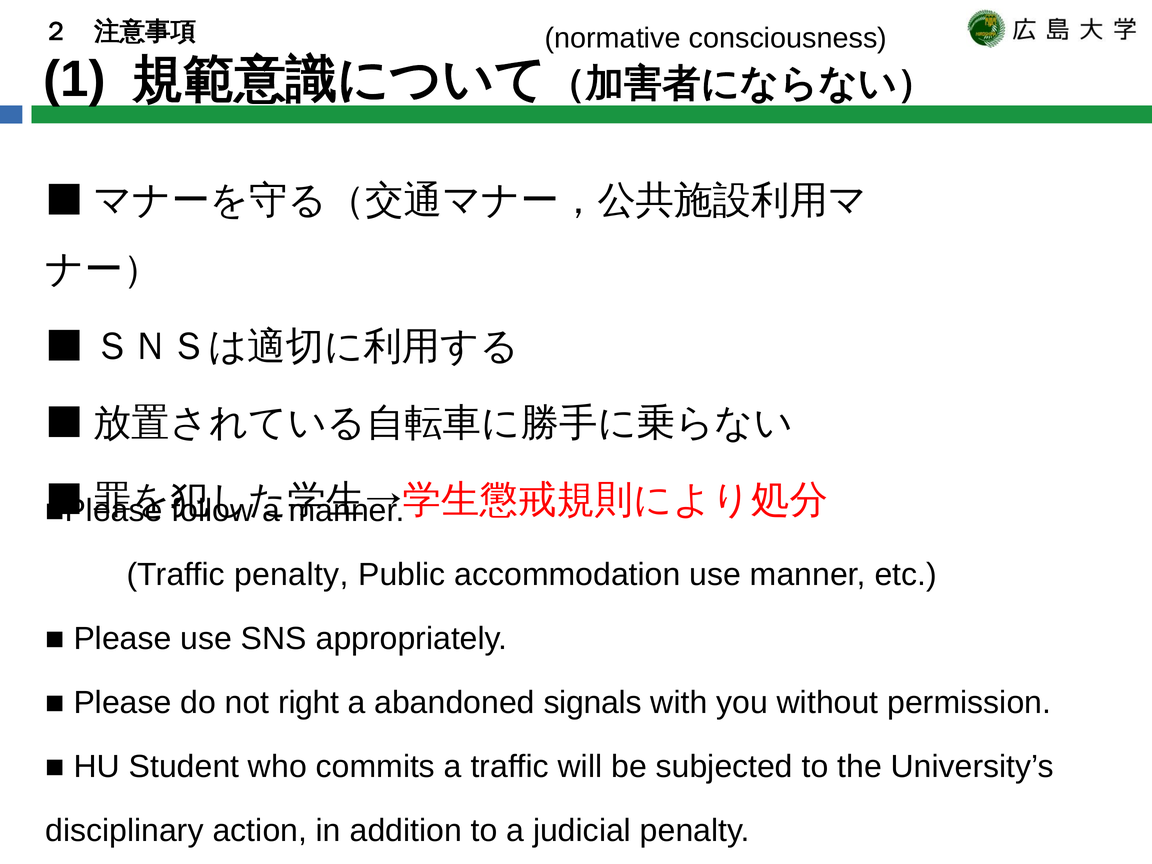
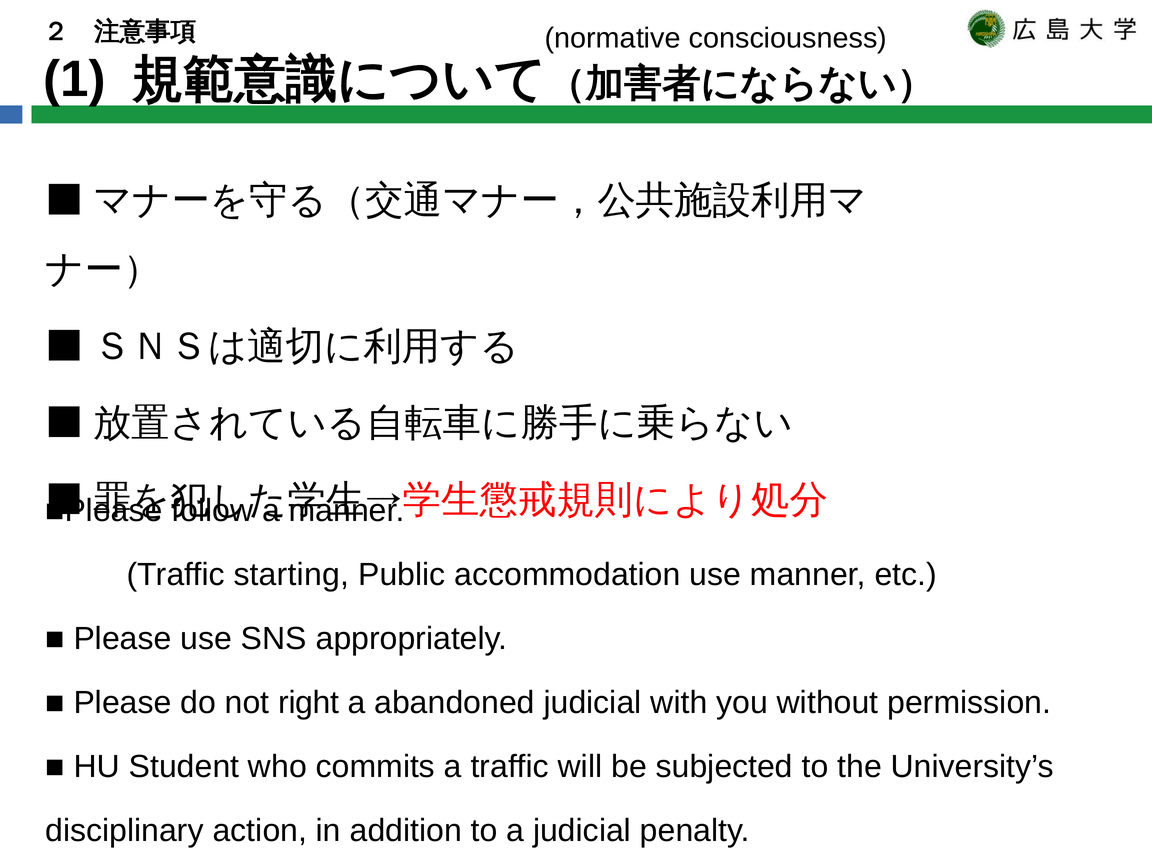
Traffic penalty: penalty -> starting (291, 575)
abandoned signals: signals -> judicial (593, 703)
